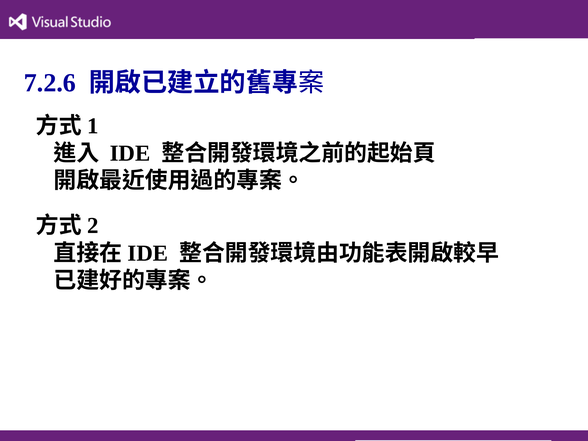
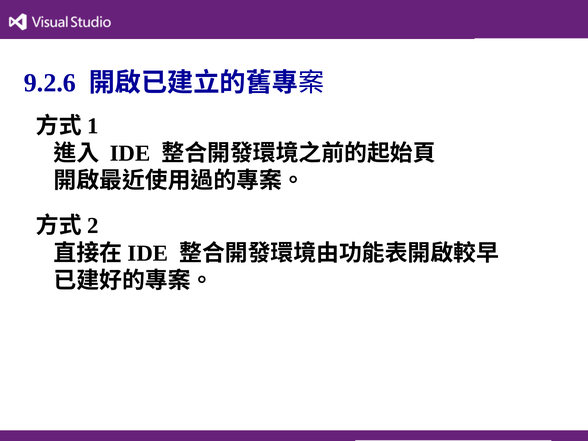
7.2.6: 7.2.6 -> 9.2.6 (50, 83)
